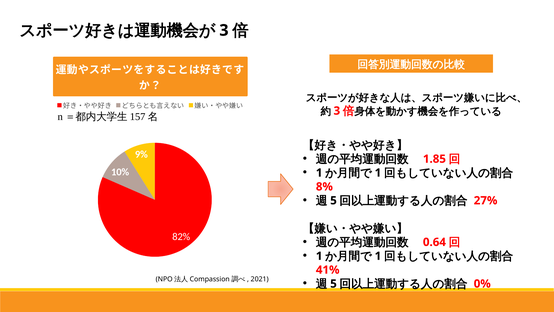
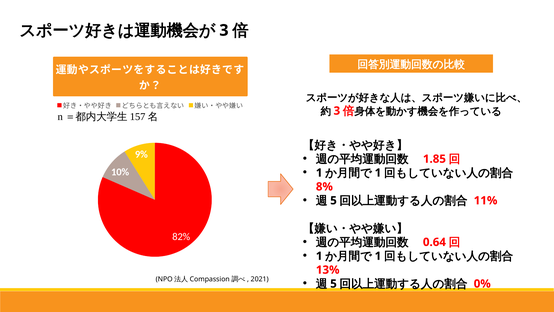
27%: 27% -> 11% (486, 200)
41%: 41% -> 13% (328, 270)
